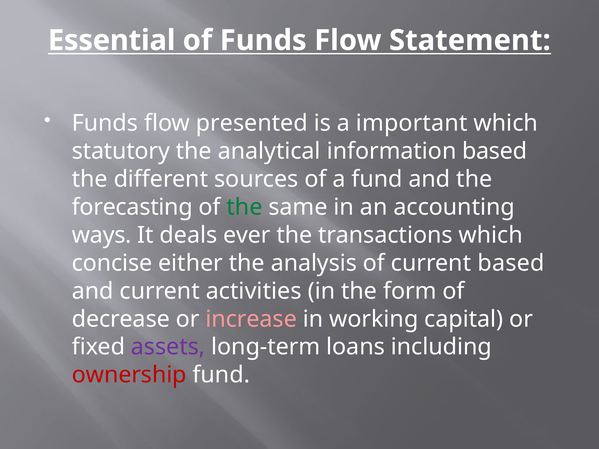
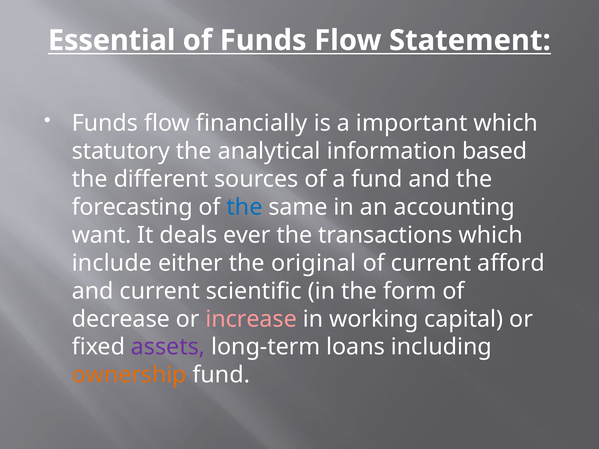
presented: presented -> financially (252, 123)
the colour: green -> blue (245, 207)
ways: ways -> want (102, 235)
concise: concise -> include (112, 263)
analysis: analysis -> original (314, 263)
current based: based -> afford (511, 263)
activities: activities -> scientific (254, 291)
ownership colour: red -> orange (129, 375)
